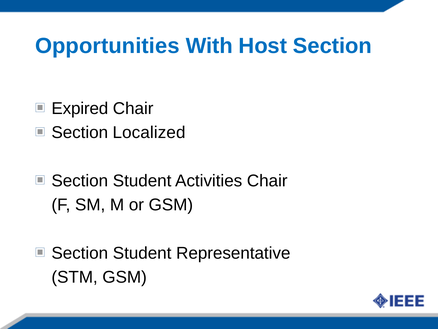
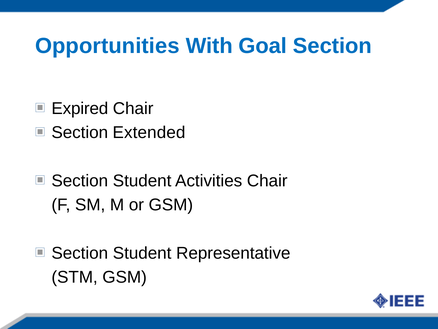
Host: Host -> Goal (263, 46)
Localized: Localized -> Extended (149, 132)
